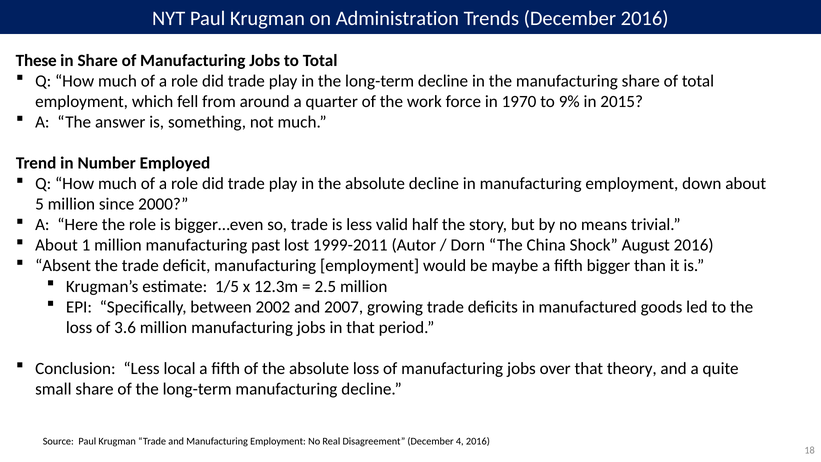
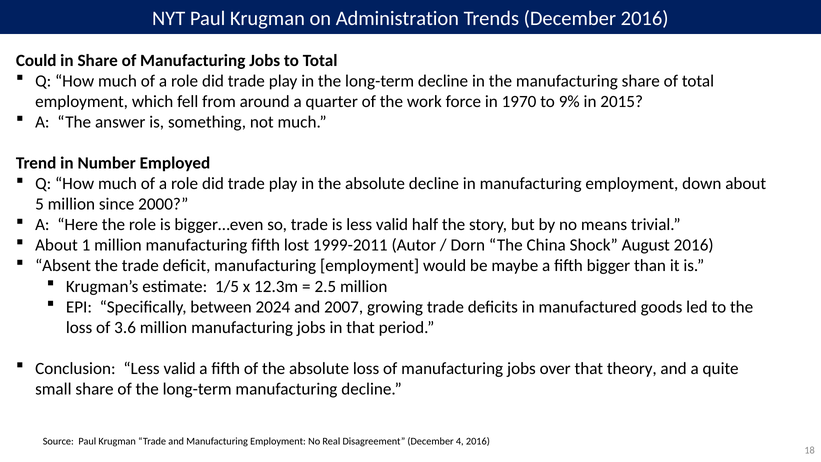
These: These -> Could (36, 60)
manufacturing past: past -> fifth (266, 245)
2002: 2002 -> 2024 (273, 307)
Conclusion Less local: local -> valid (180, 368)
